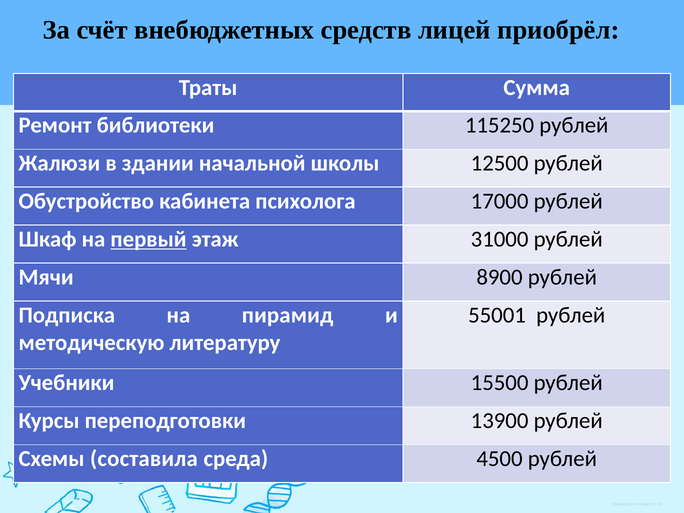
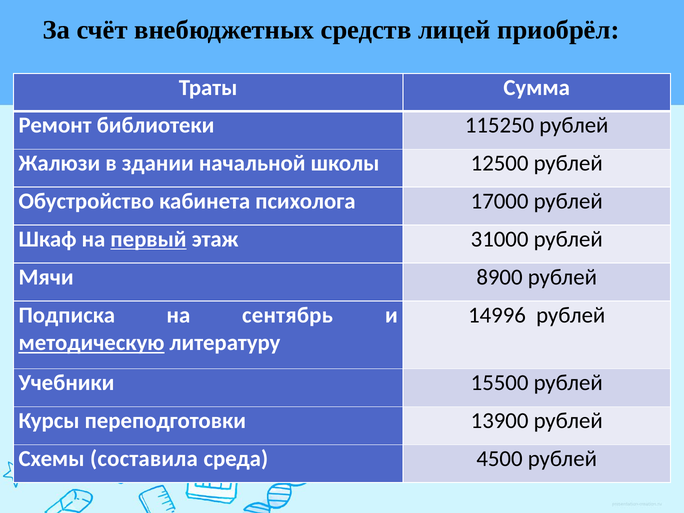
пирамид: пирамид -> сентябрь (288, 315)
55001: 55001 -> 14996 (497, 315)
методическую underline: none -> present (92, 343)
